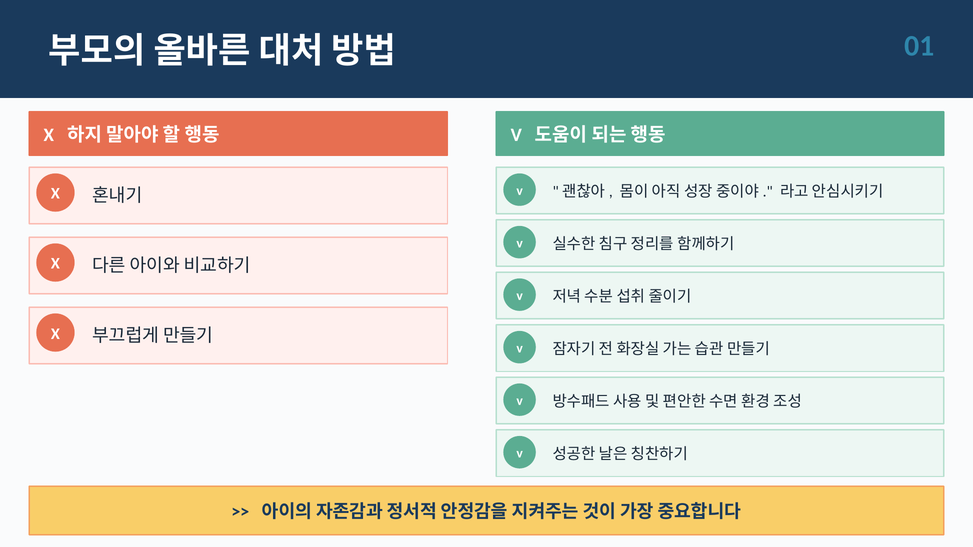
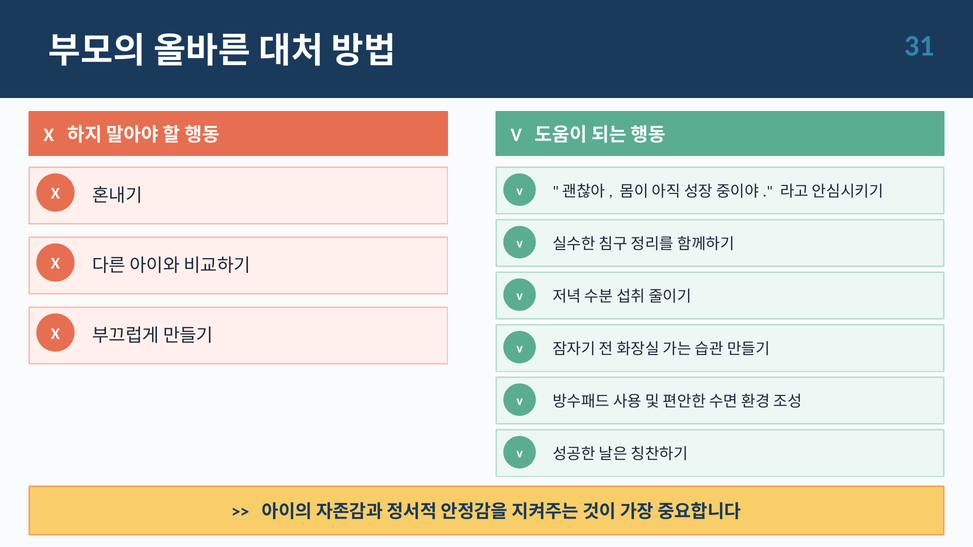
01: 01 -> 31 (919, 46)
